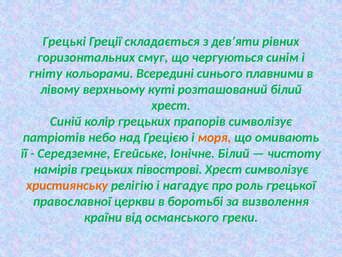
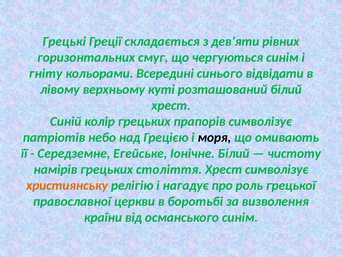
плавними: плавними -> відвідати (275, 73)
моря colour: orange -> black (214, 137)
півострові: півострові -> століття (169, 169)
османського греки: греки -> синім (240, 217)
